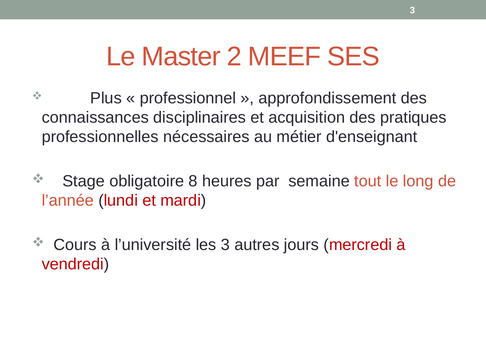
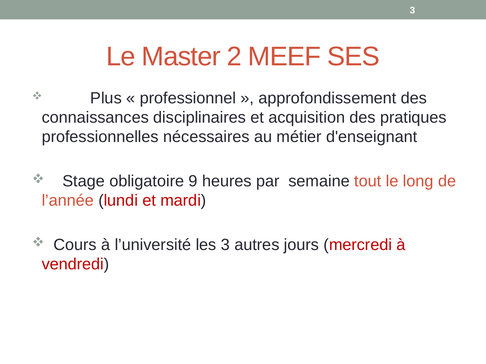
8: 8 -> 9 (193, 181)
